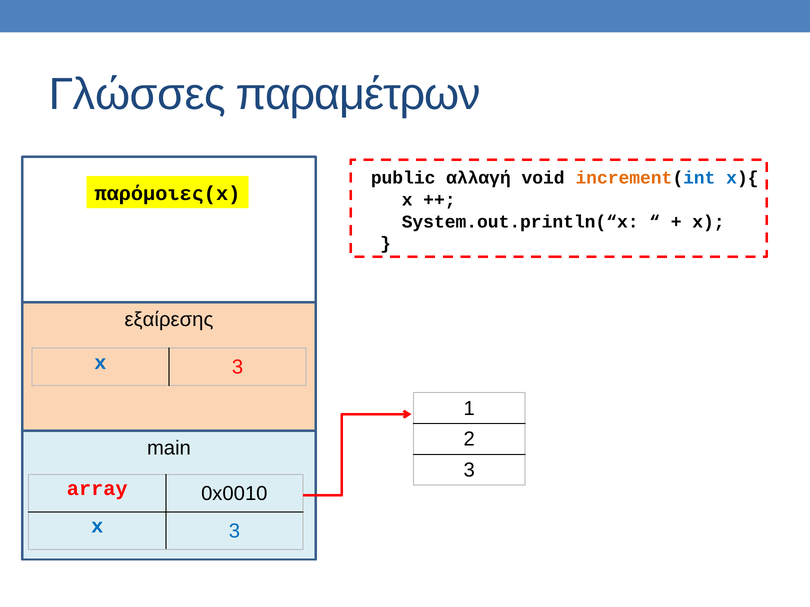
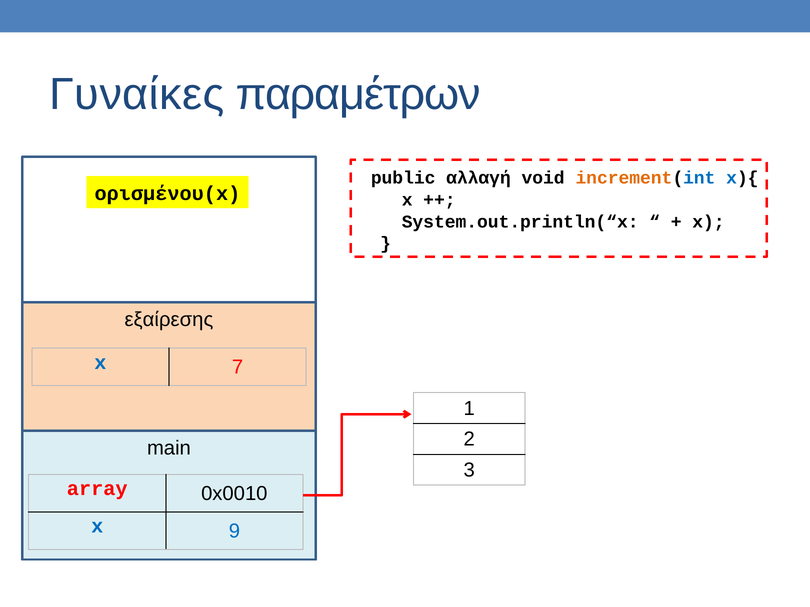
Γλώσσες: Γλώσσες -> Γυναίκες (137, 94)
παρόμοιες(x: παρόμοιες(x -> ορισμένου(x (167, 194)
3: 3 -> 7 (238, 368)
3: 3 -> 9 (234, 532)
